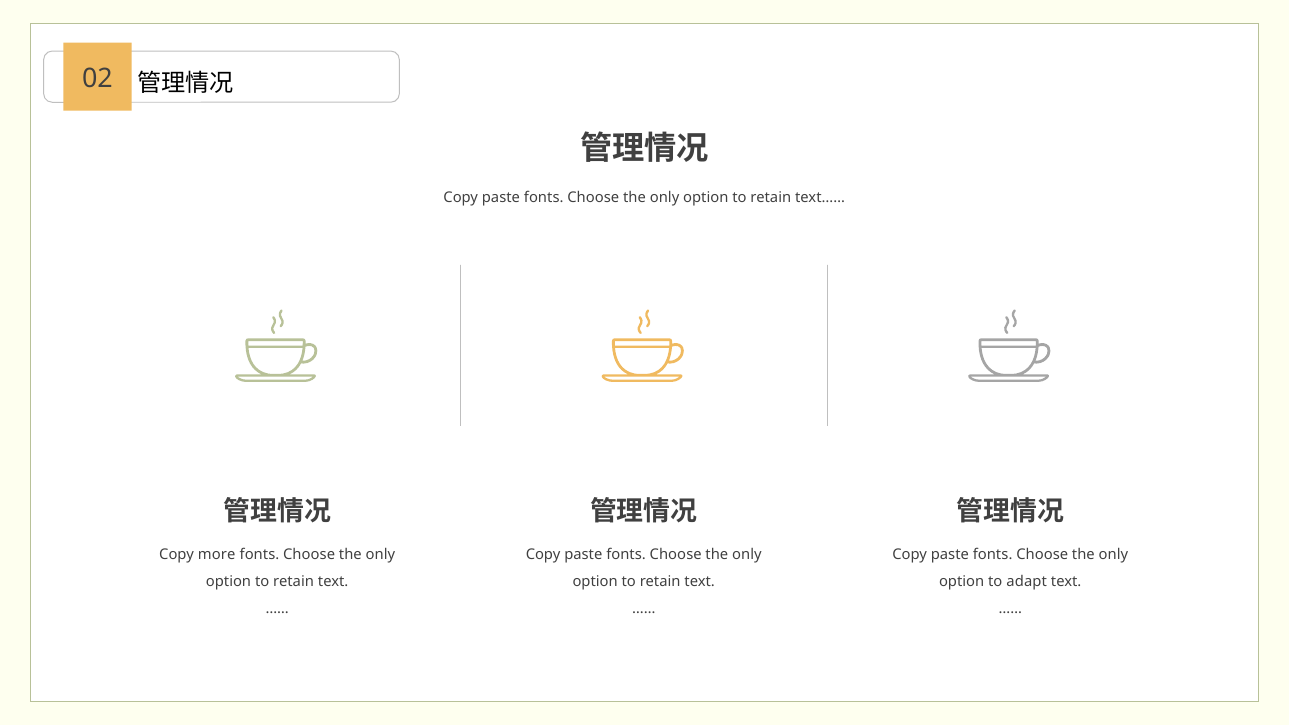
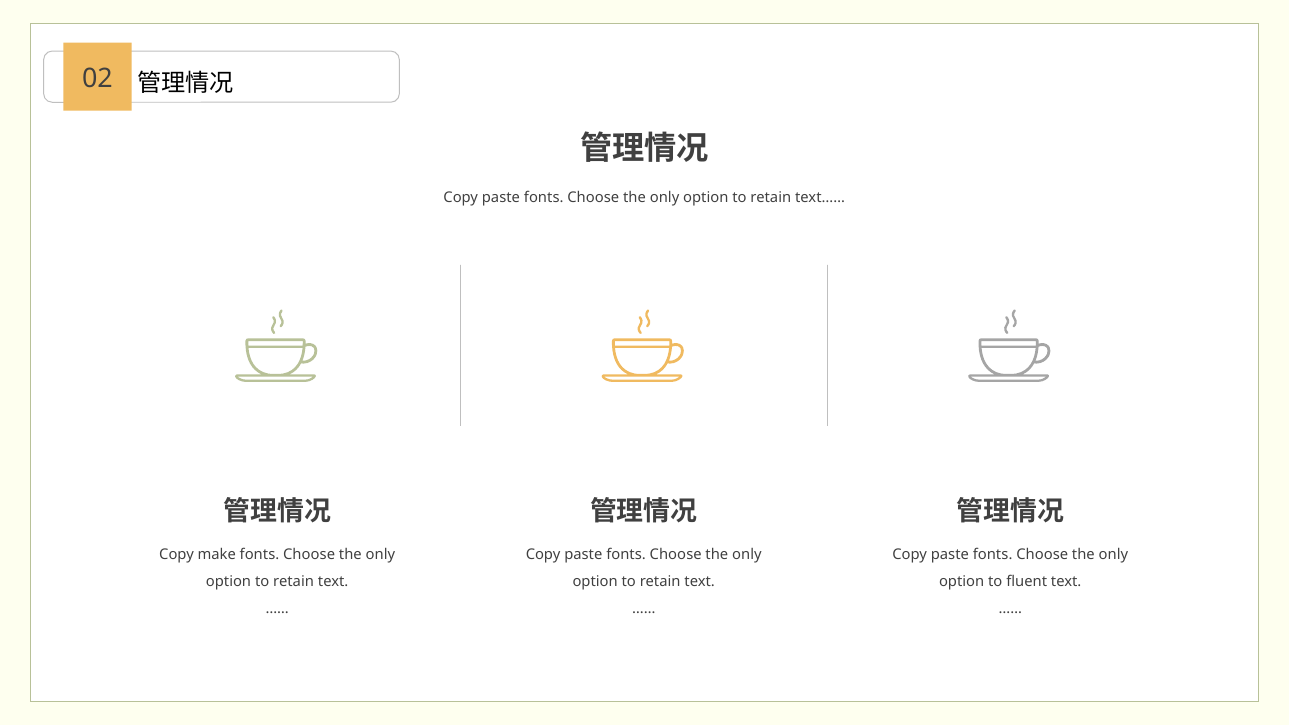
more: more -> make (217, 555)
adapt: adapt -> fluent (1027, 582)
